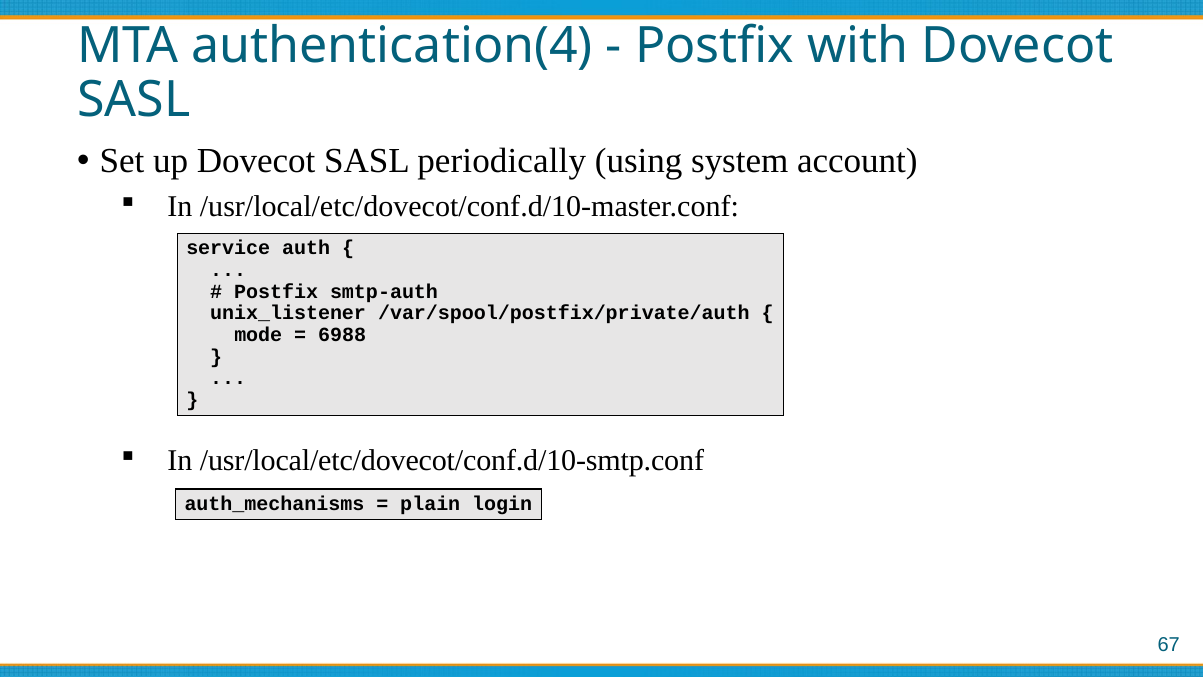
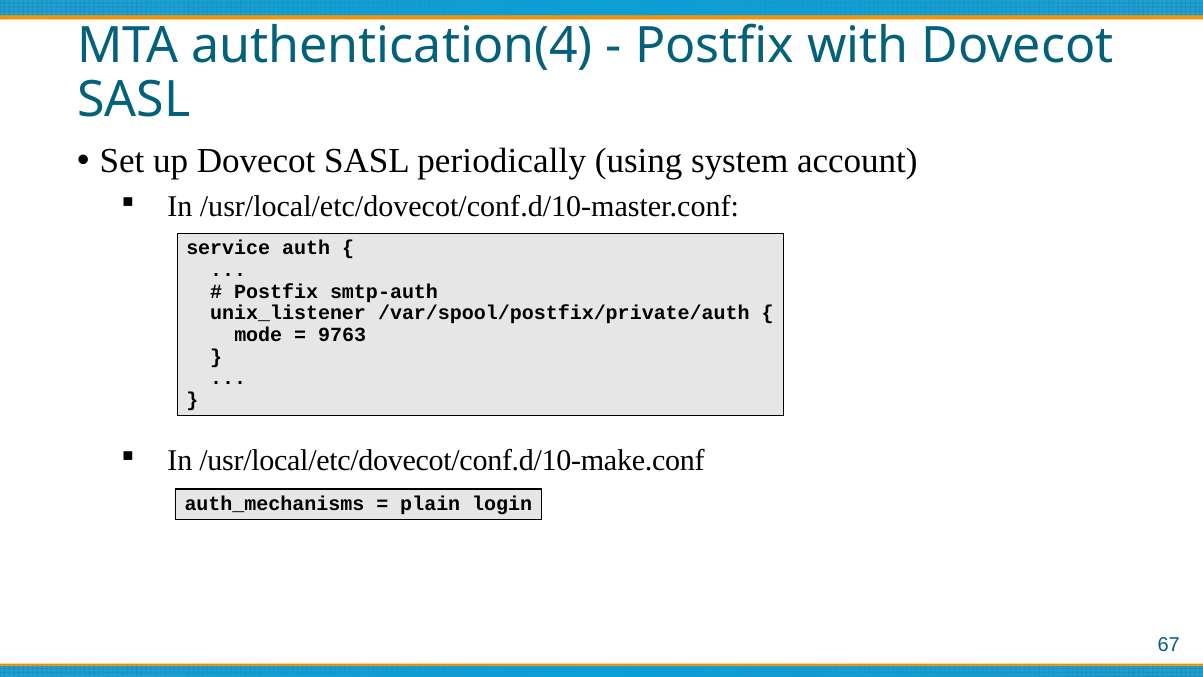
6988: 6988 -> 9763 (342, 335)
/usr/local/etc/dovecot/conf.d/10-smtp.conf: /usr/local/etc/dovecot/conf.d/10-smtp.conf -> /usr/local/etc/dovecot/conf.d/10-make.conf (452, 460)
